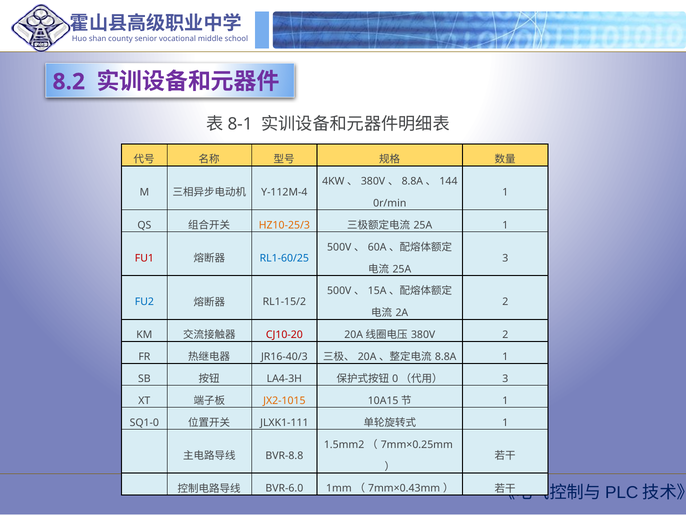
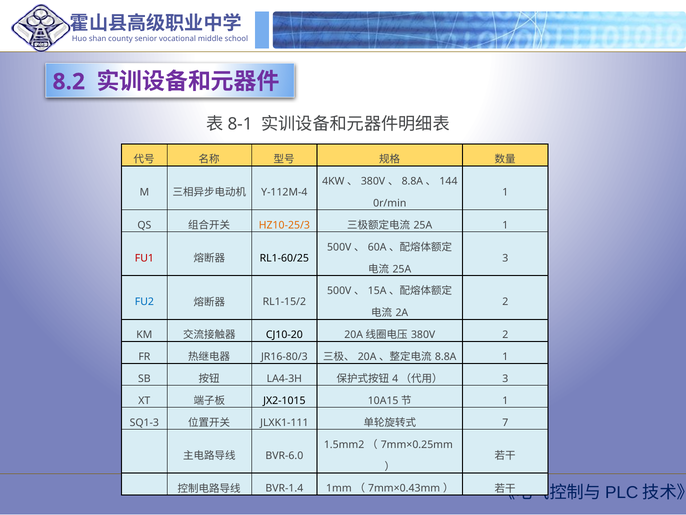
RL1-60/25 colour: blue -> black (284, 258)
CJ10-20 colour: red -> black (284, 335)
JR16-40/3: JR16-40/3 -> JR16-80/3 (284, 356)
0: 0 -> 4 (395, 378)
JX2-1015 colour: orange -> black (284, 400)
SQ1-0: SQ1-0 -> SQ1-3 (144, 422)
1: 1 -> 7 (505, 422)
BVR-8.8: BVR-8.8 -> BVR-6.0 (284, 455)
BVR-6.0: BVR-6.0 -> BVR-1.4 (284, 488)
